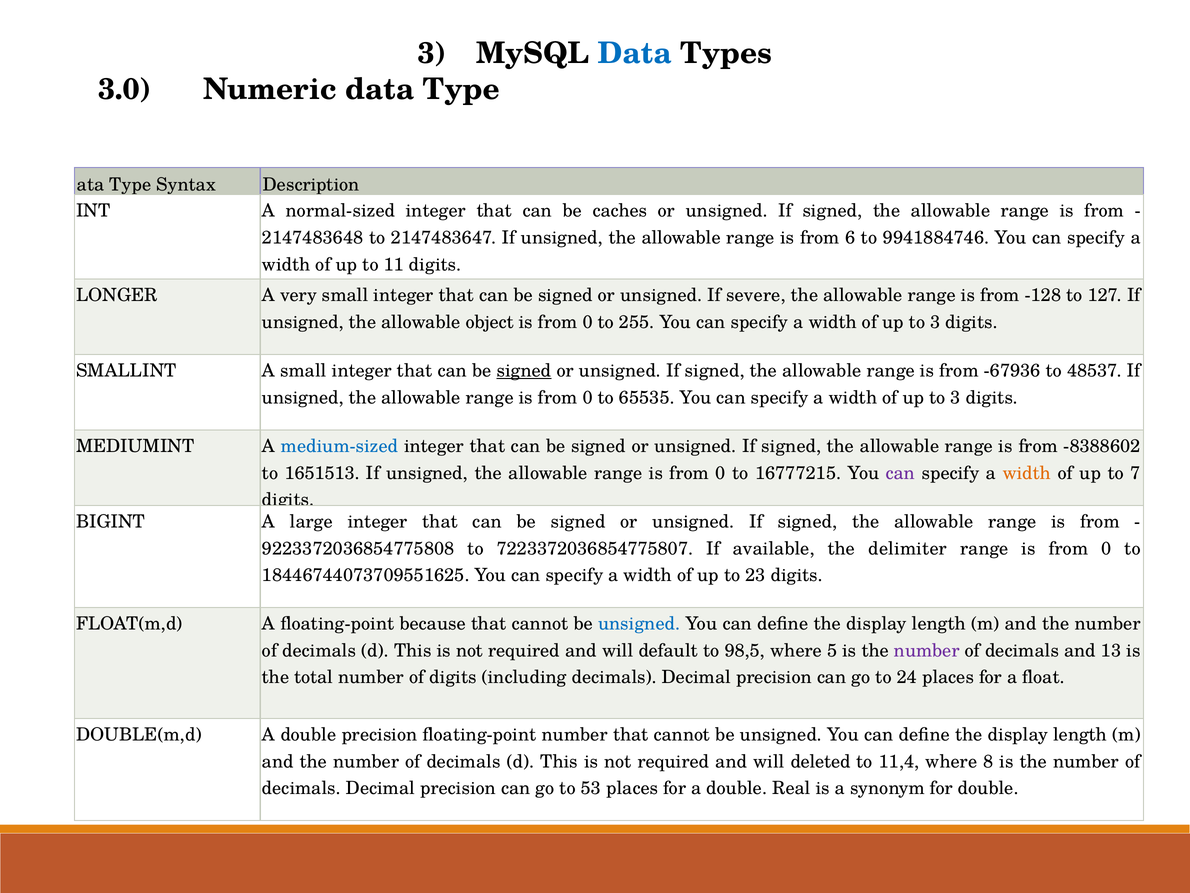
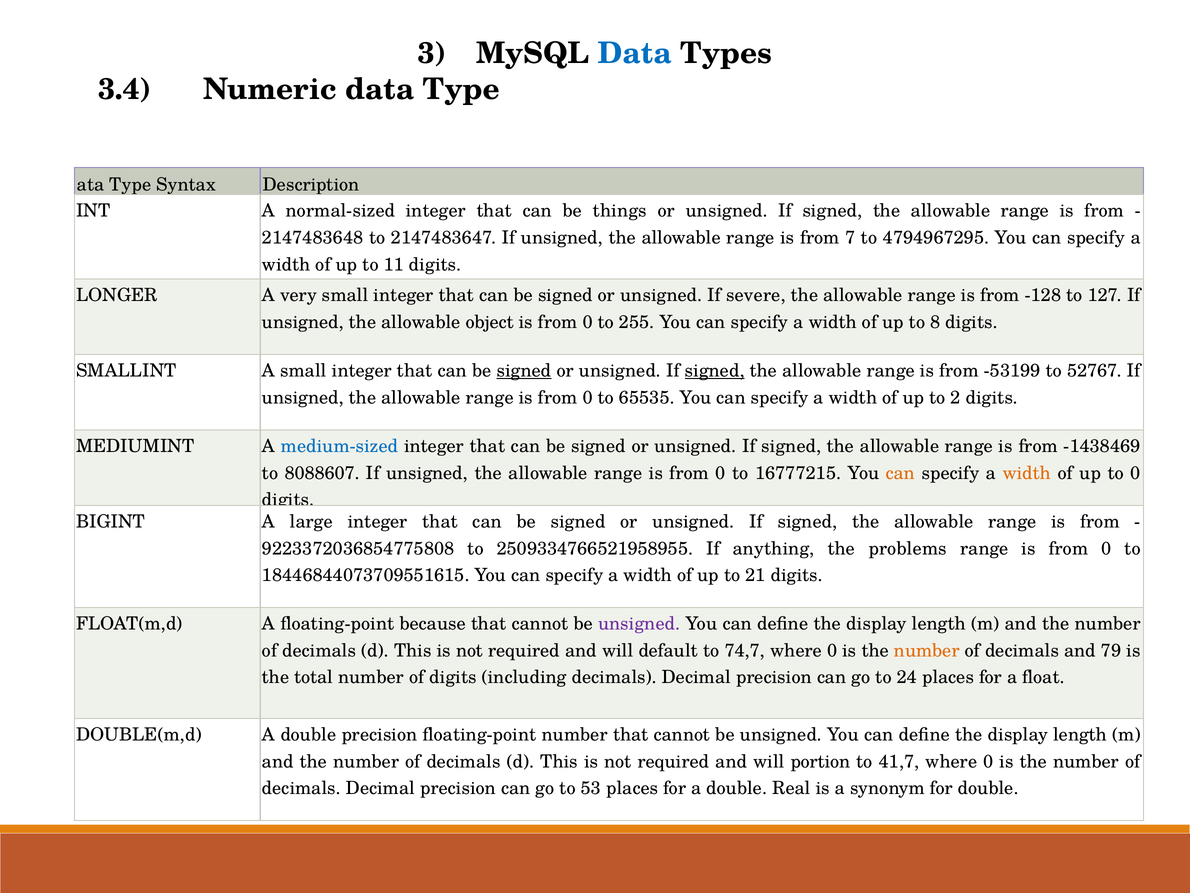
3.0: 3.0 -> 3.4 (125, 89)
caches: caches -> things (620, 211)
6: 6 -> 7 (850, 238)
9941884746: 9941884746 -> 4794967295 (936, 238)
3: 3 -> 8 (935, 322)
signed underline: none -> present (715, 371)
-67936: -67936 -> -53199 (1012, 371)
48537: 48537 -> 52767 (1095, 371)
3: 3 -> 2 (956, 397)
-8388602: -8388602 -> -1438469 (1102, 446)
1651513: 1651513 -> 8088607 (322, 473)
can colour: purple -> orange (900, 473)
to 7: 7 -> 0 (1135, 473)
7223372036854775807: 7223372036854775807 -> 2509334766521958955 (595, 548)
available: available -> anything (774, 548)
delimiter: delimiter -> problems (908, 548)
18446744073709551625: 18446744073709551625 -> 18446844073709551615 (366, 575)
23: 23 -> 21 (755, 575)
unsigned colour: blue -> purple (639, 623)
98,5: 98,5 -> 74,7 (745, 650)
5: 5 -> 0 (832, 650)
number colour: purple -> orange (927, 650)
13: 13 -> 79 (1111, 650)
deleted: deleted -> portion (821, 761)
11,4: 11,4 -> 41,7 (899, 761)
8: 8 -> 0 (988, 761)
